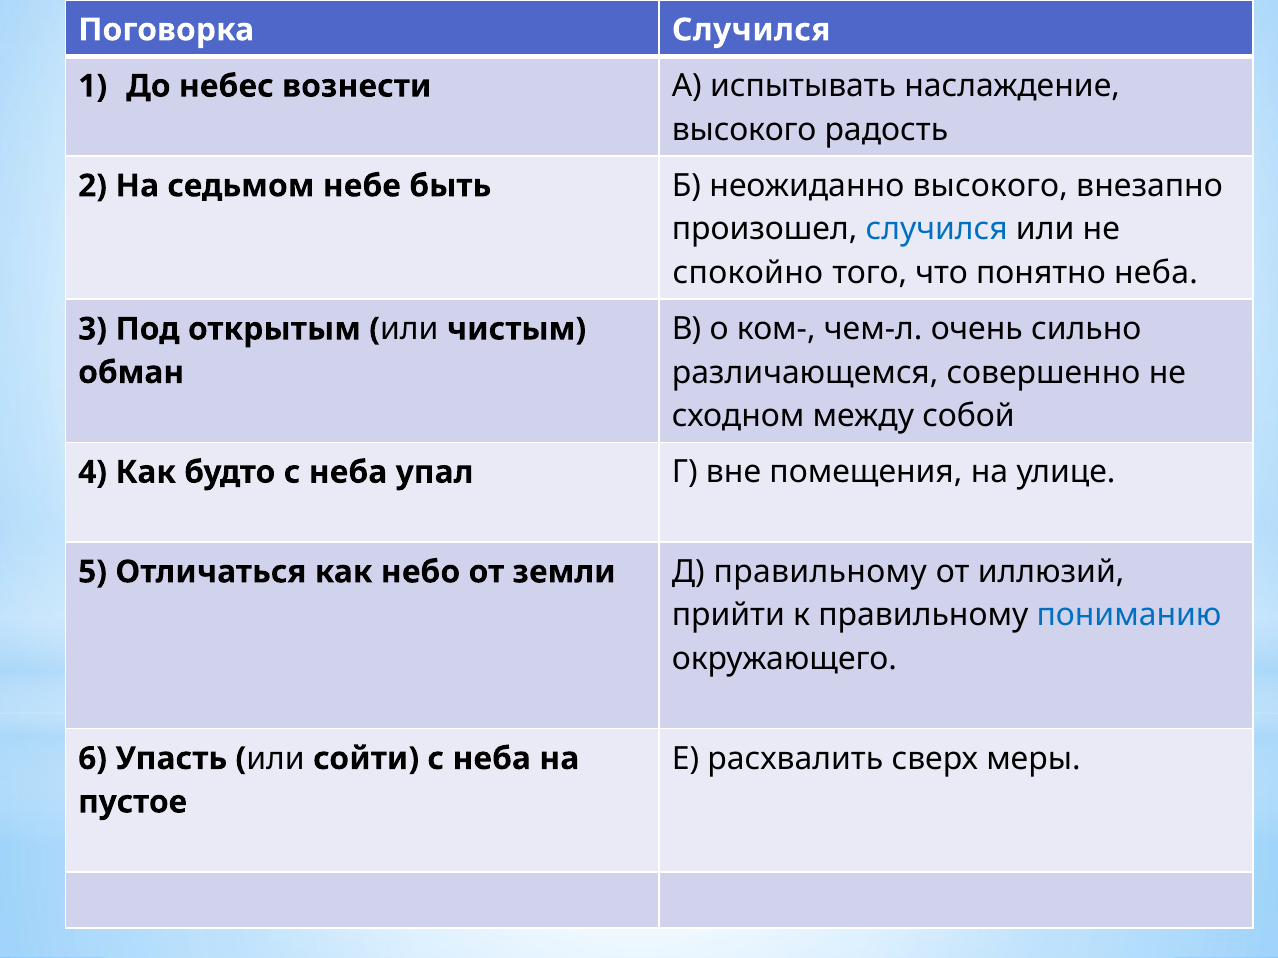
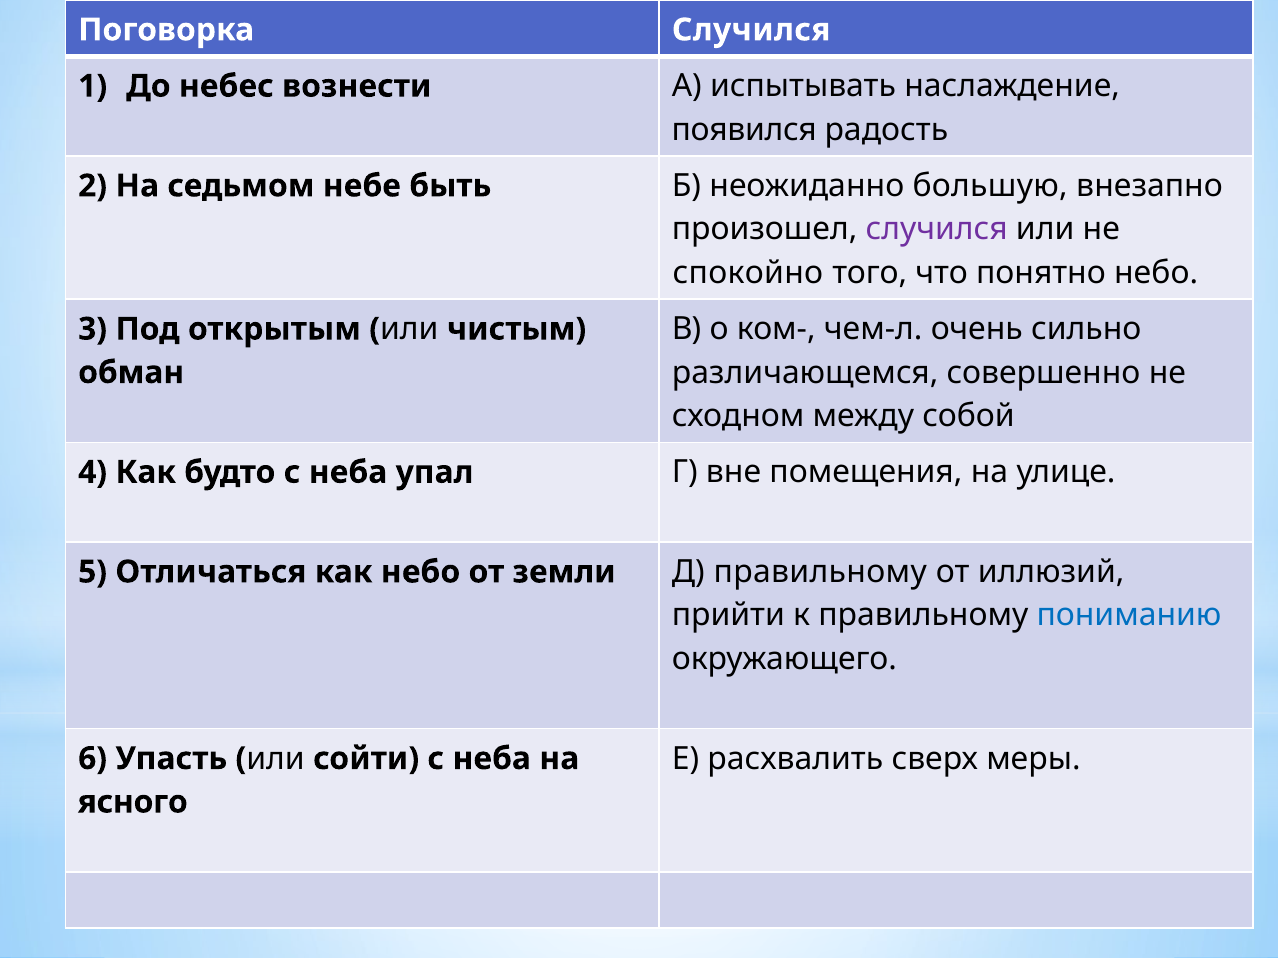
высокого: высокого -> появился (744, 130)
неожиданно высокого: высокого -> большую (990, 186)
случился colour: blue -> purple (937, 229)
понятно неба: неба -> небо (1156, 273)
пустое: пустое -> ясного (133, 802)
